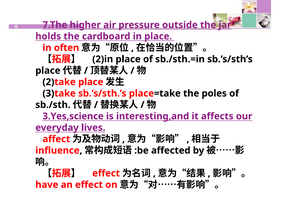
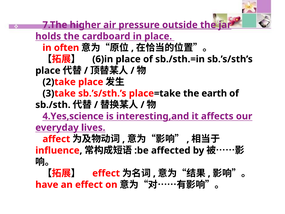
2)in: 2)in -> 6)in (103, 59)
poles: poles -> earth (214, 93)
3.Yes,science: 3.Yes,science -> 4.Yes,science (73, 116)
